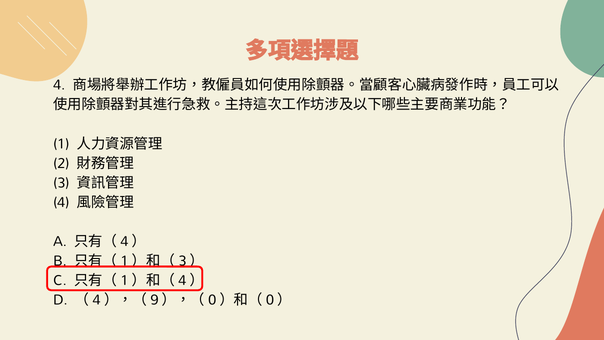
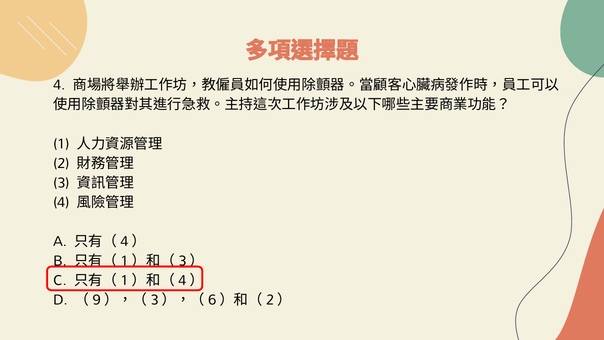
4: 4 -> 9 (97, 300)
9: 9 -> 3 (154, 300)
0: 0 -> 6 (212, 300)
0: 0 -> 2 (270, 300)
